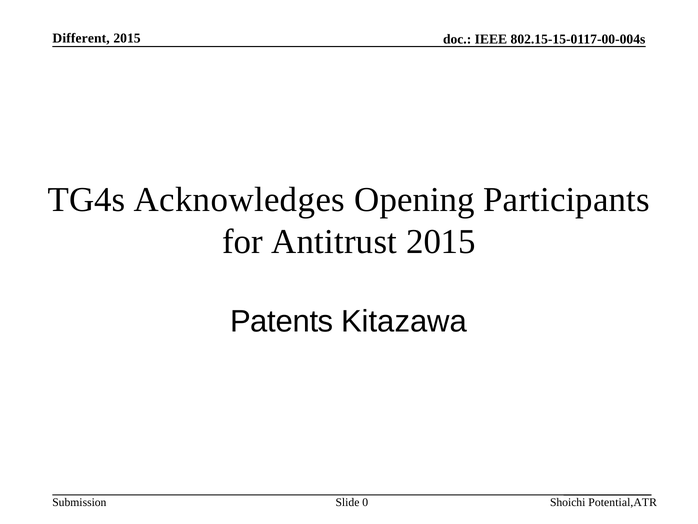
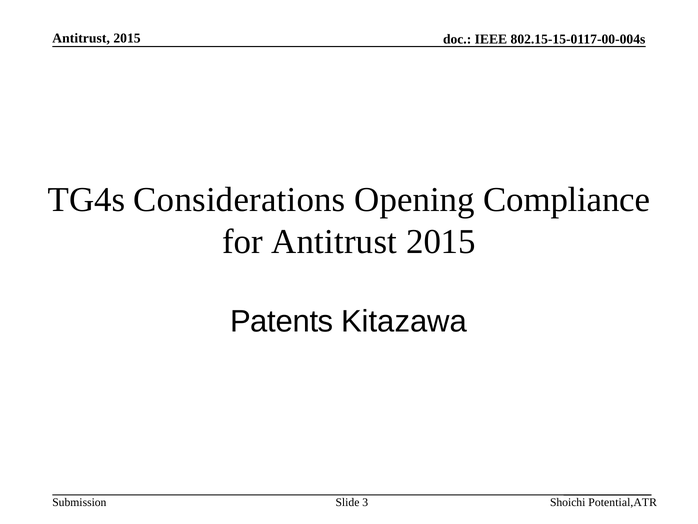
Different: Different -> Antitrust (81, 38)
Acknowledges: Acknowledges -> Considerations (239, 200)
Participants: Participants -> Compliance (567, 200)
0: 0 -> 3 (365, 502)
